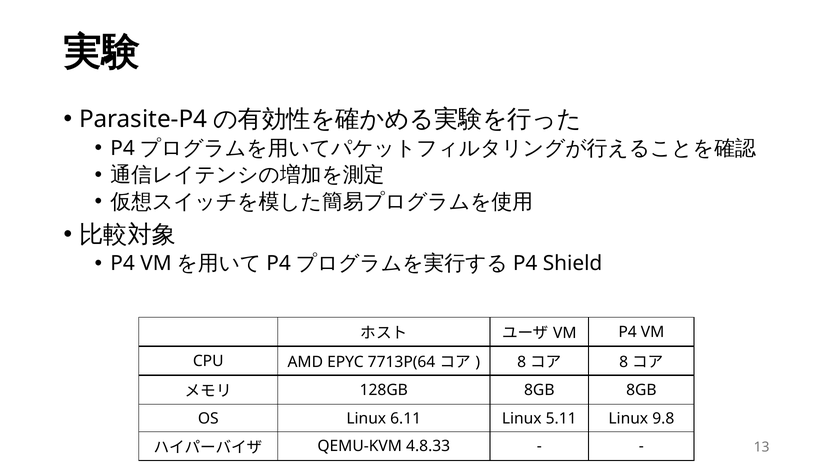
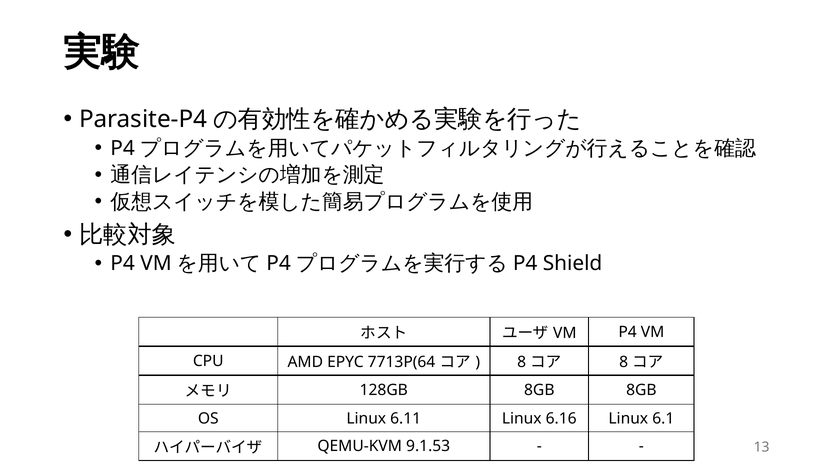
5.11: 5.11 -> 6.16 (561, 418)
9.8: 9.8 -> 6.1 (663, 418)
4.8.33: 4.8.33 -> 9.1.53 (428, 446)
